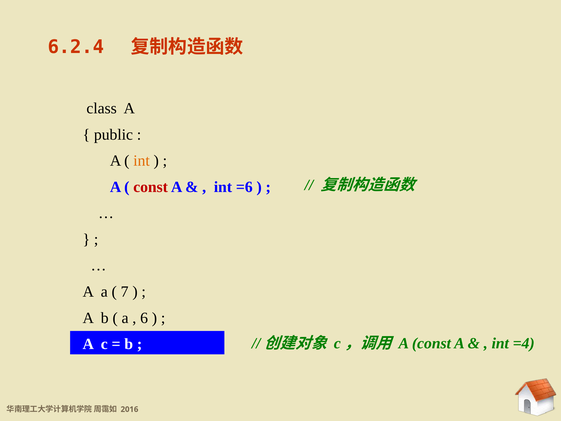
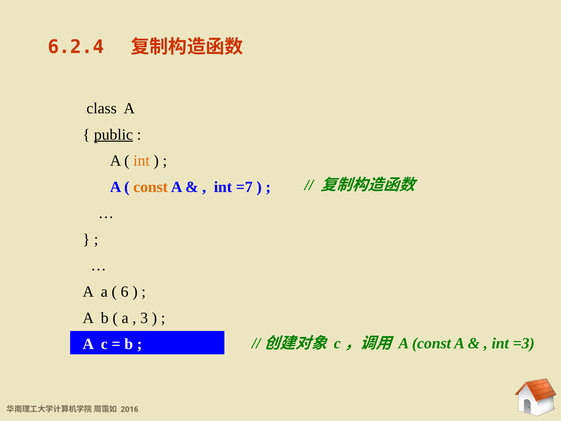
public underline: none -> present (113, 134)
const colour: red -> orange (151, 187)
=6: =6 -> =7 (244, 187)
7: 7 -> 6 (125, 292)
6: 6 -> 3 (144, 318)
=4: =4 -> =3 (524, 343)
